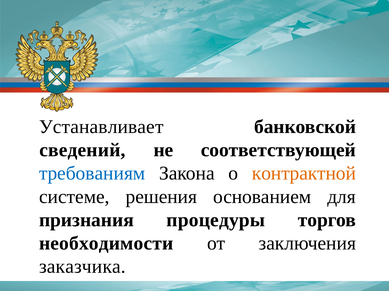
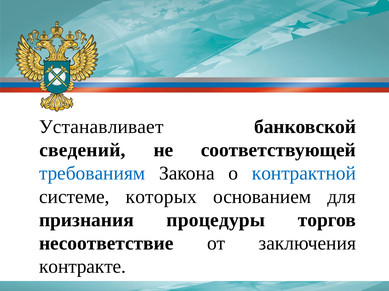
контрактной colour: orange -> blue (304, 174)
решения: решения -> которых (161, 197)
необходимости: необходимости -> несоответствие (106, 244)
заказчика: заказчика -> контракте (83, 267)
